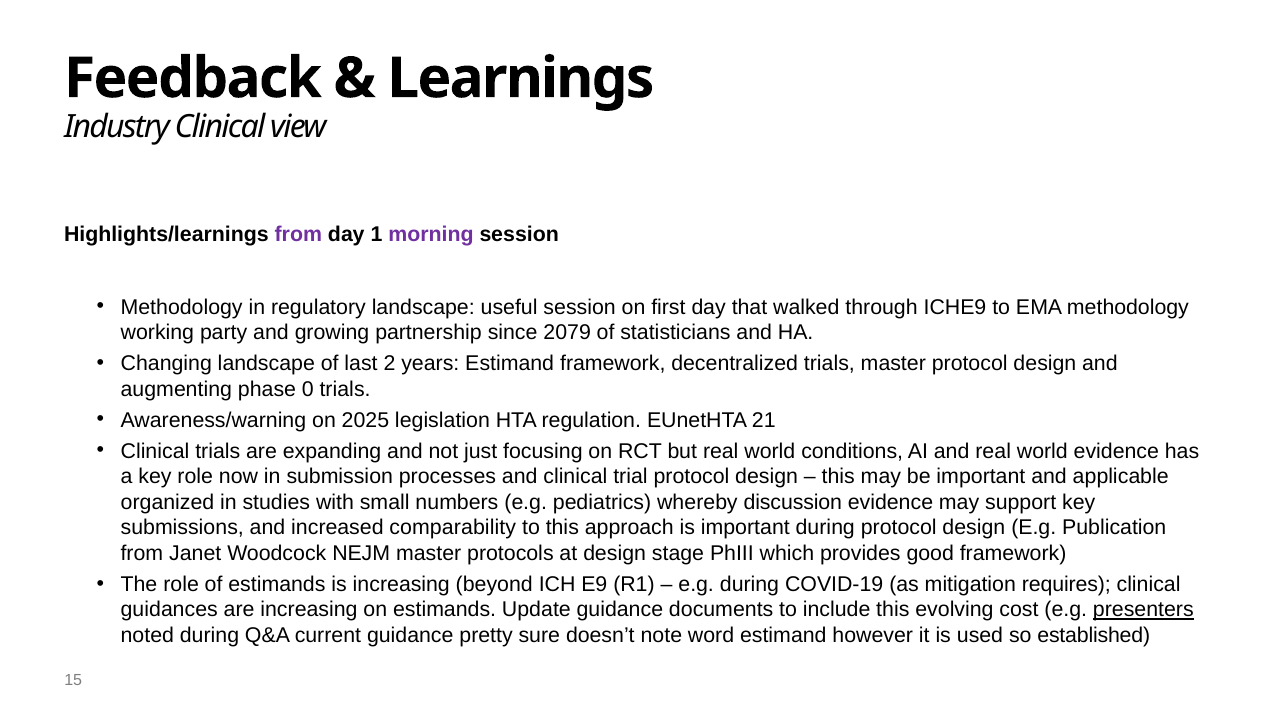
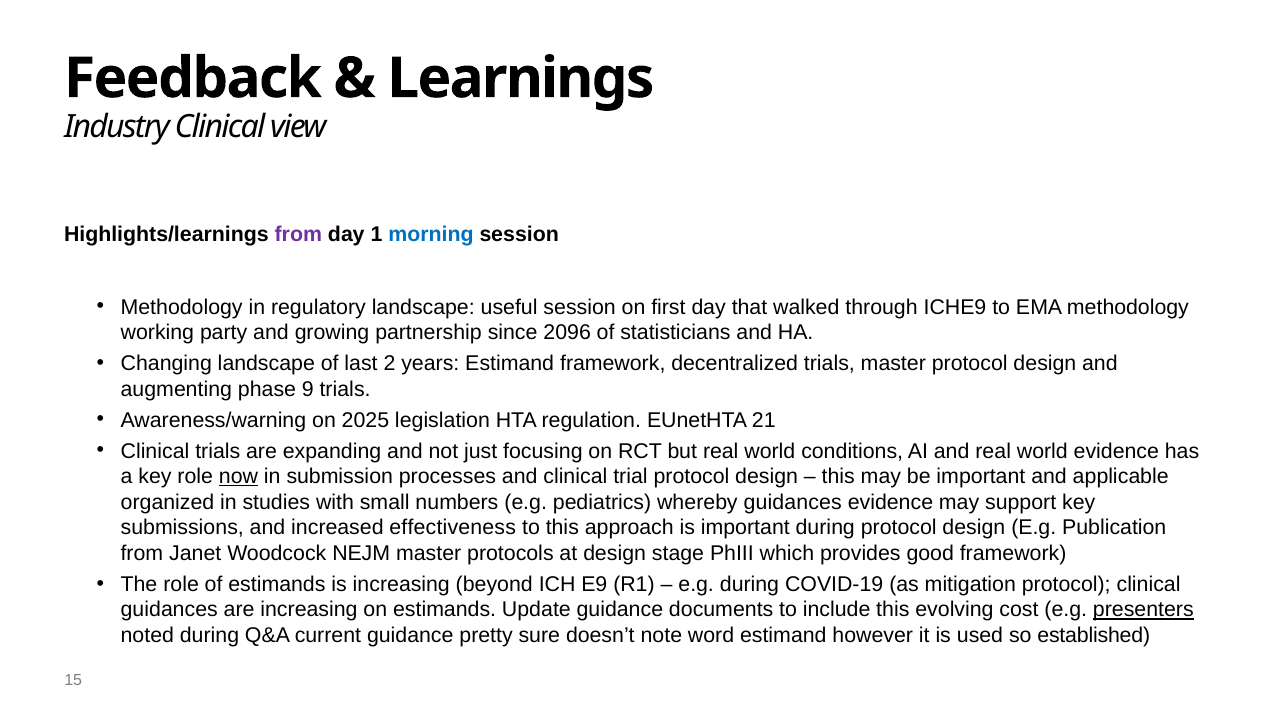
morning colour: purple -> blue (431, 235)
2079: 2079 -> 2096 (567, 333)
0: 0 -> 9 (308, 389)
now underline: none -> present (238, 477)
whereby discussion: discussion -> guidances (793, 503)
comparability: comparability -> effectiveness (453, 528)
mitigation requires: requires -> protocol (1066, 585)
